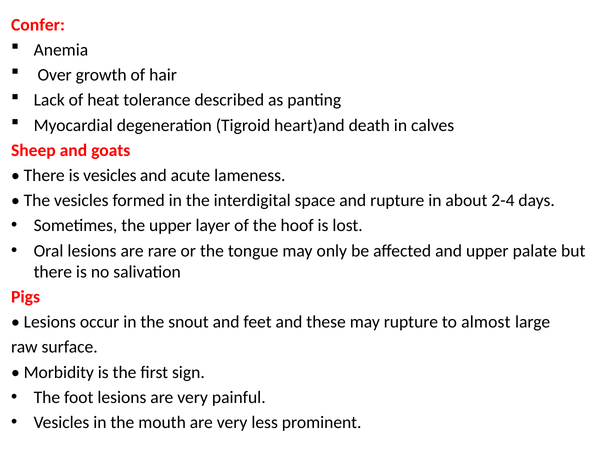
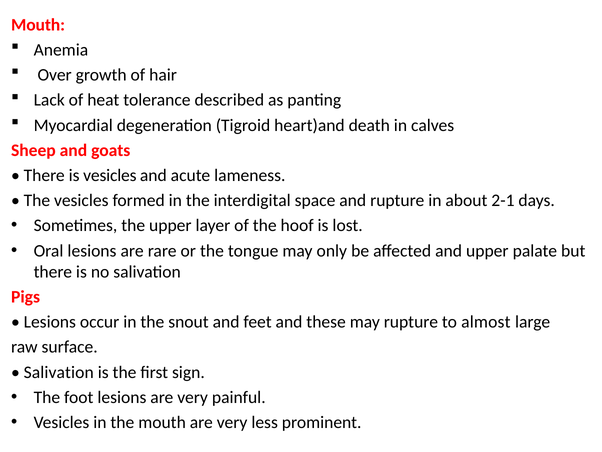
Confer: Confer -> Mouth (38, 25)
2-4: 2-4 -> 2-1 (503, 200)
Morbidity: Morbidity -> Salivation (59, 372)
